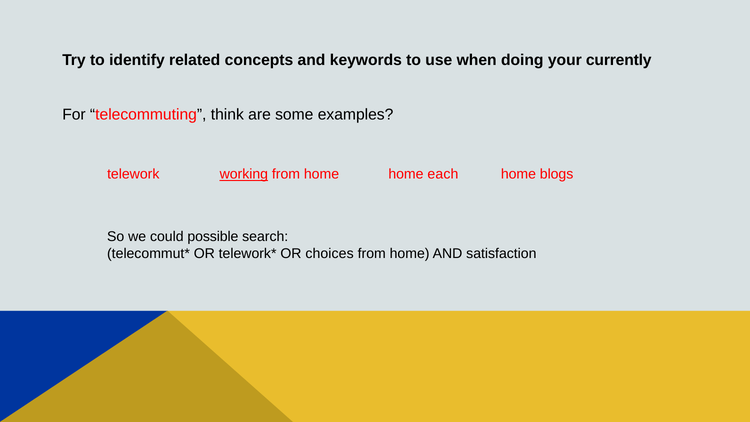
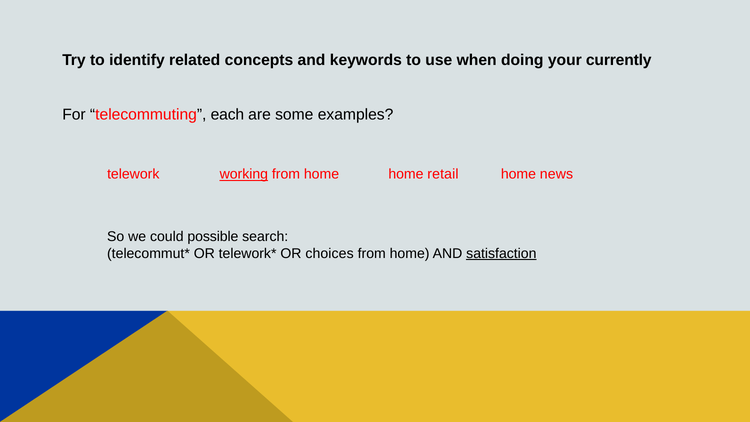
think: think -> each (227, 114)
each: each -> retail (443, 174)
blogs: blogs -> news (556, 174)
satisfaction underline: none -> present (501, 253)
